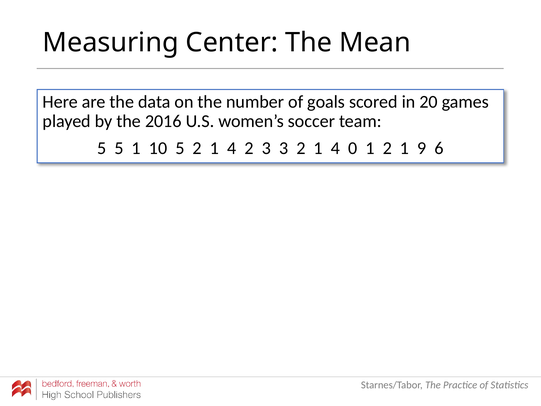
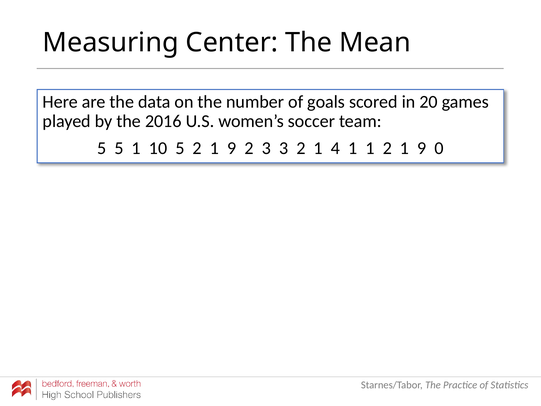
5 2 1 4: 4 -> 9 (232, 148)
4 0: 0 -> 1 (353, 148)
6: 6 -> 0 (439, 148)
